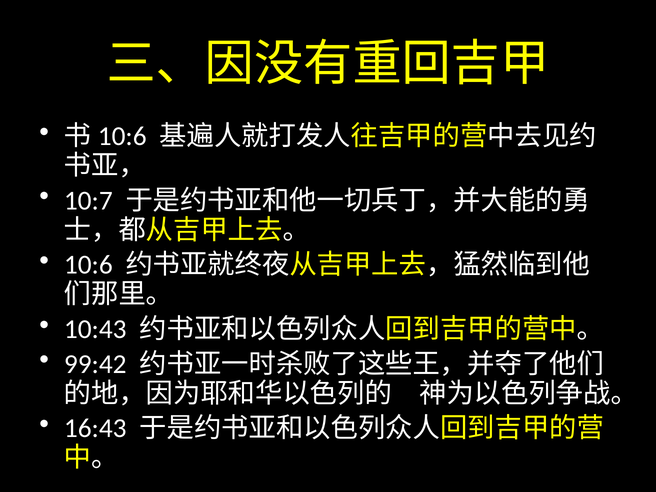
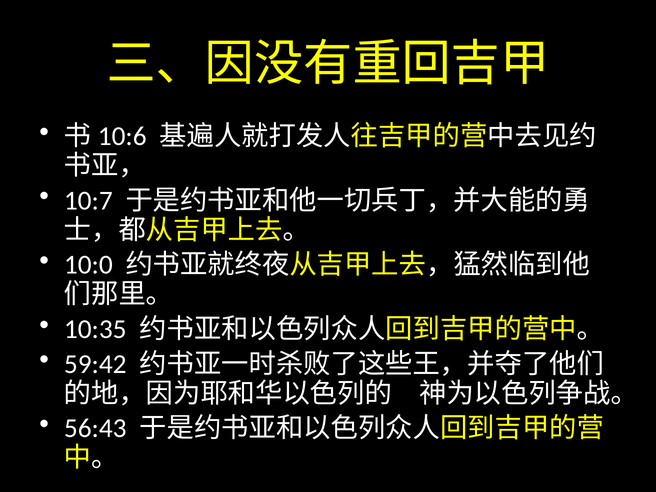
10:6: 10:6 -> 10:0 (88, 265)
10:43: 10:43 -> 10:35 (95, 329)
99:42: 99:42 -> 59:42 (95, 364)
16:43: 16:43 -> 56:43 (95, 428)
